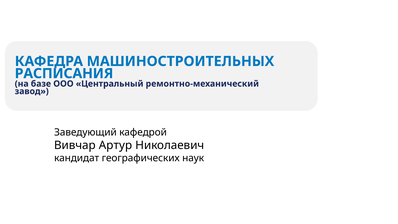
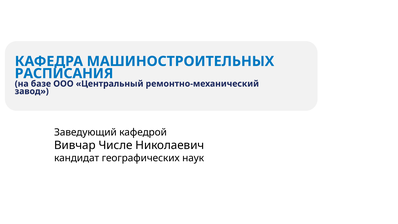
Артур: Артур -> Числе (116, 145)
